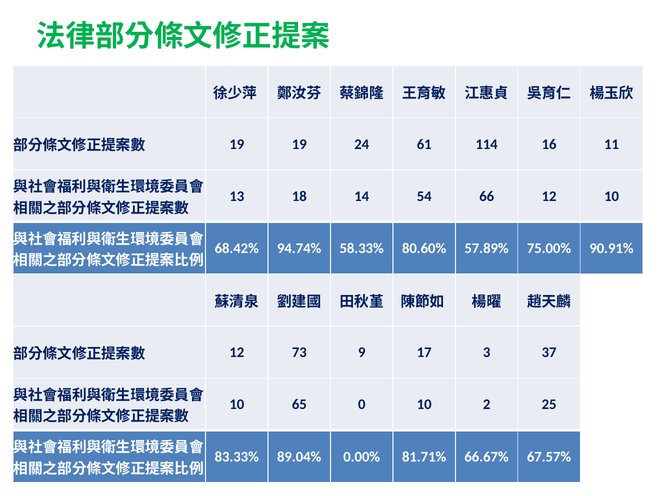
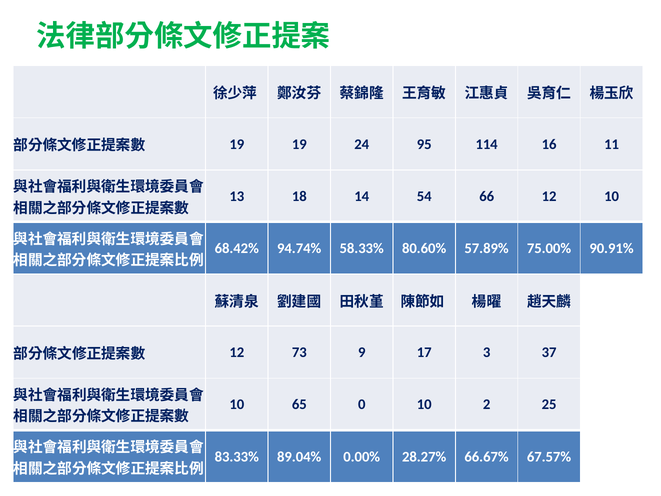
61: 61 -> 95 (424, 144)
81.71%: 81.71% -> 28.27% (424, 456)
